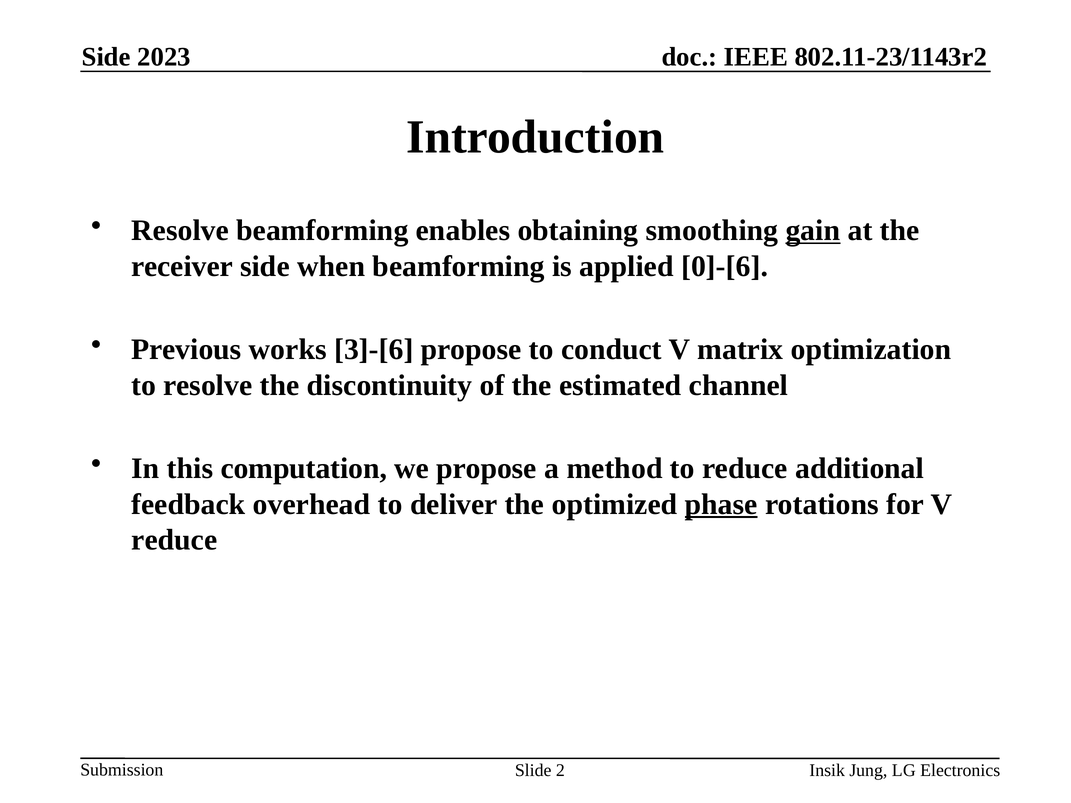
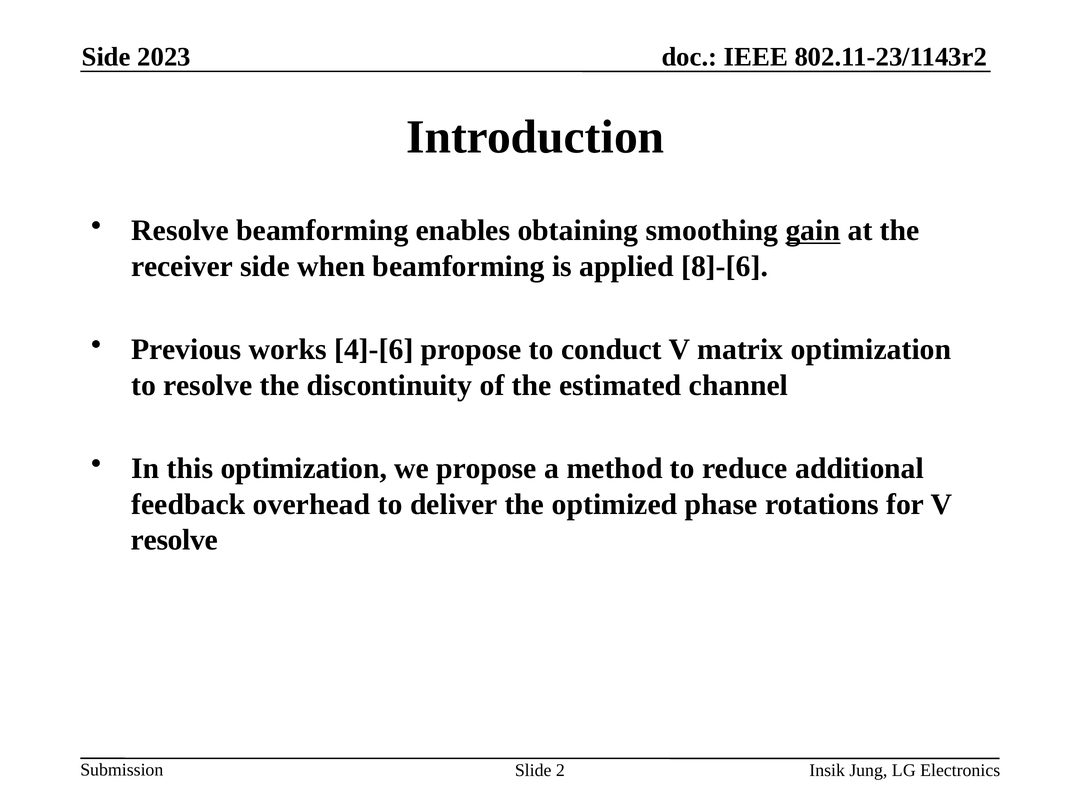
0]-[6: 0]-[6 -> 8]-[6 (725, 266)
3]-[6: 3]-[6 -> 4]-[6 (374, 350)
this computation: computation -> optimization (304, 469)
phase underline: present -> none (721, 504)
reduce: reduce -> resolve (174, 540)
